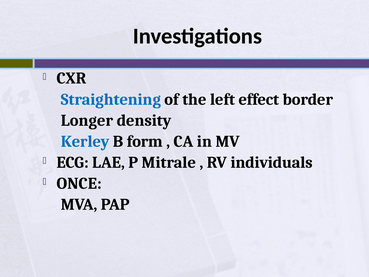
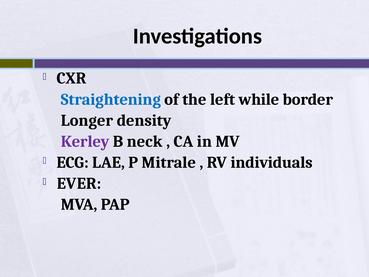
effect: effect -> while (259, 99)
Kerley colour: blue -> purple (85, 141)
form: form -> neck (145, 141)
ONCE: ONCE -> EVER (79, 183)
